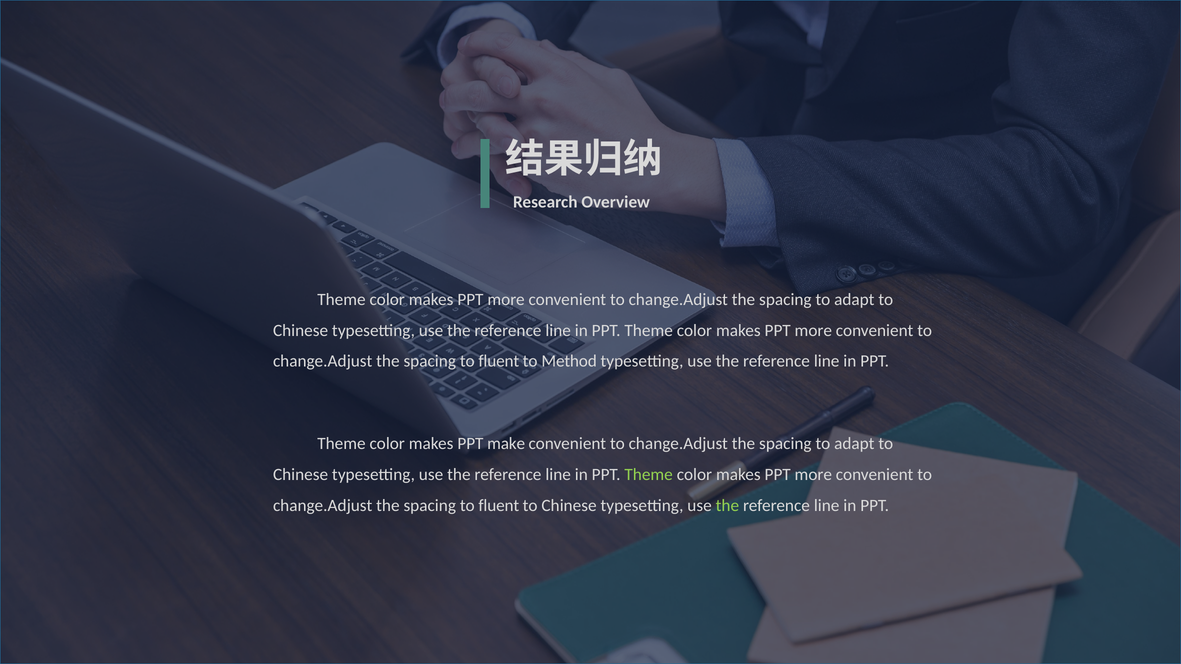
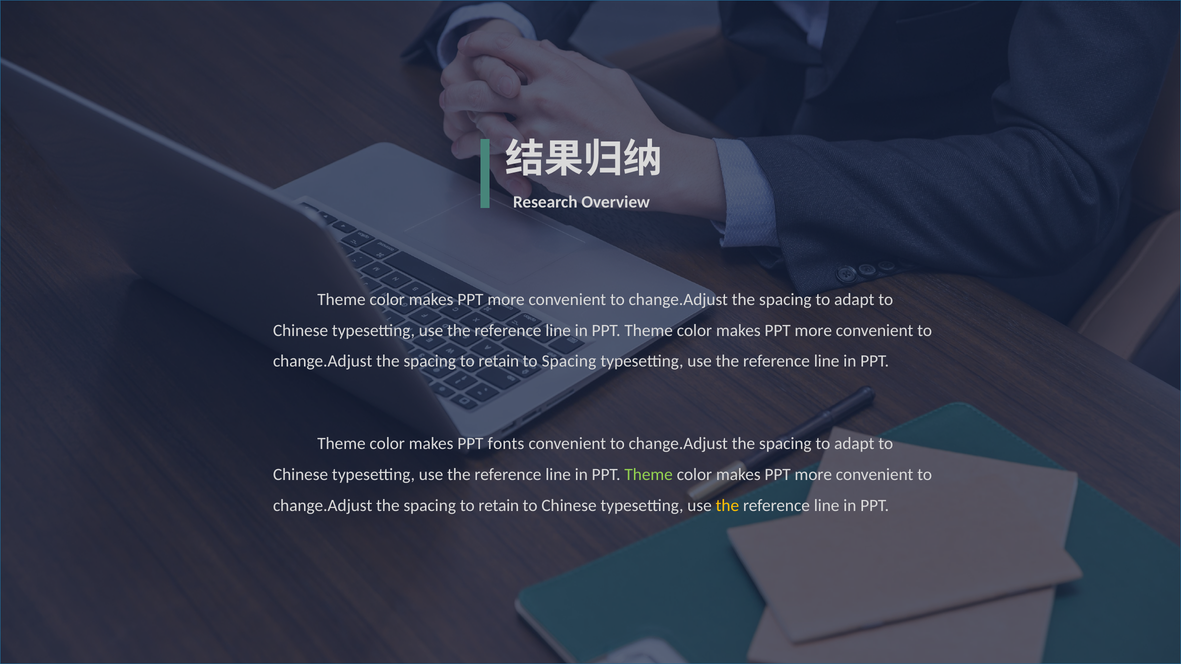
fluent: fluent -> retain (499, 361)
to Method: Method -> Spacing (569, 361)
make: make -> fonts (506, 444)
fluent: fluent -> retain (499, 506)
the colour: light green -> yellow (727, 506)
